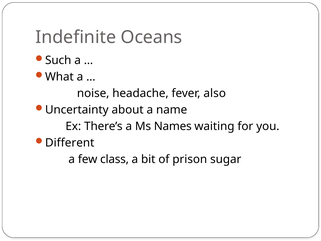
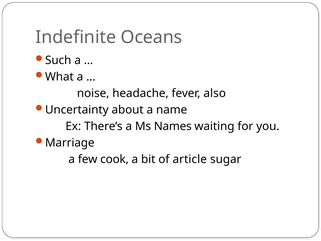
Different: Different -> Marriage (70, 143)
class: class -> cook (114, 159)
prison: prison -> article (190, 159)
